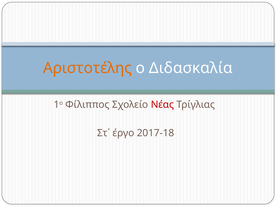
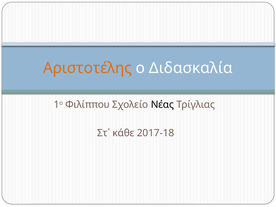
Φίλιππος: Φίλιππος -> Φιλίππου (87, 105)
Νέας colour: red -> black (162, 105)
έργο: έργο -> κάθε (123, 133)
